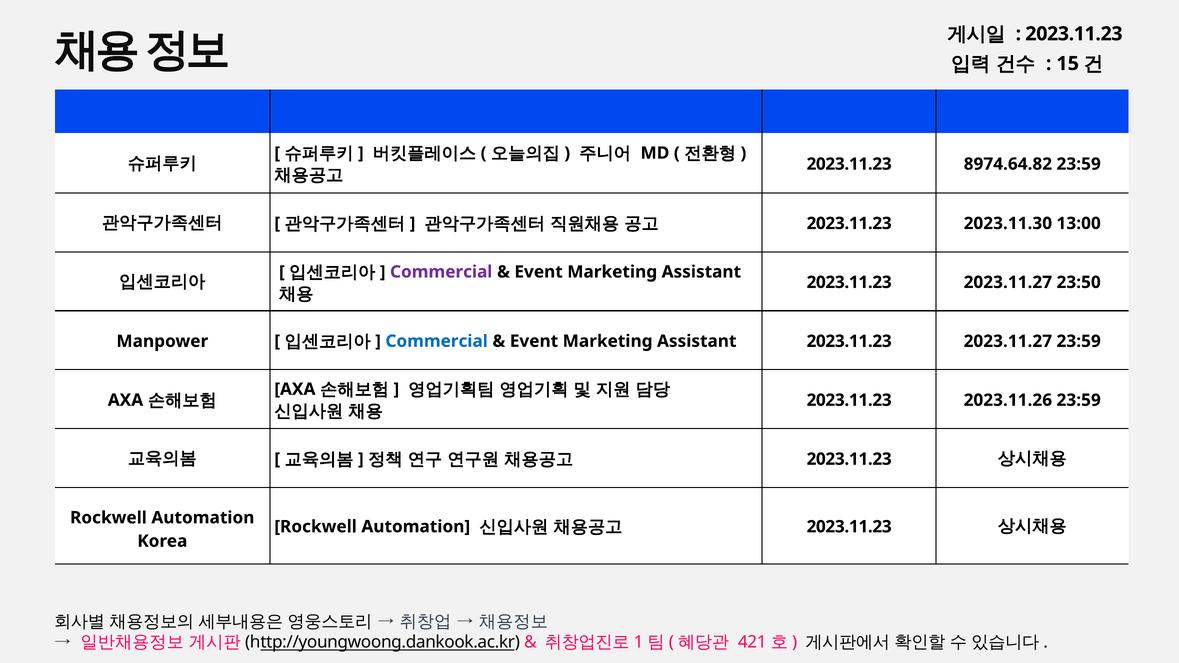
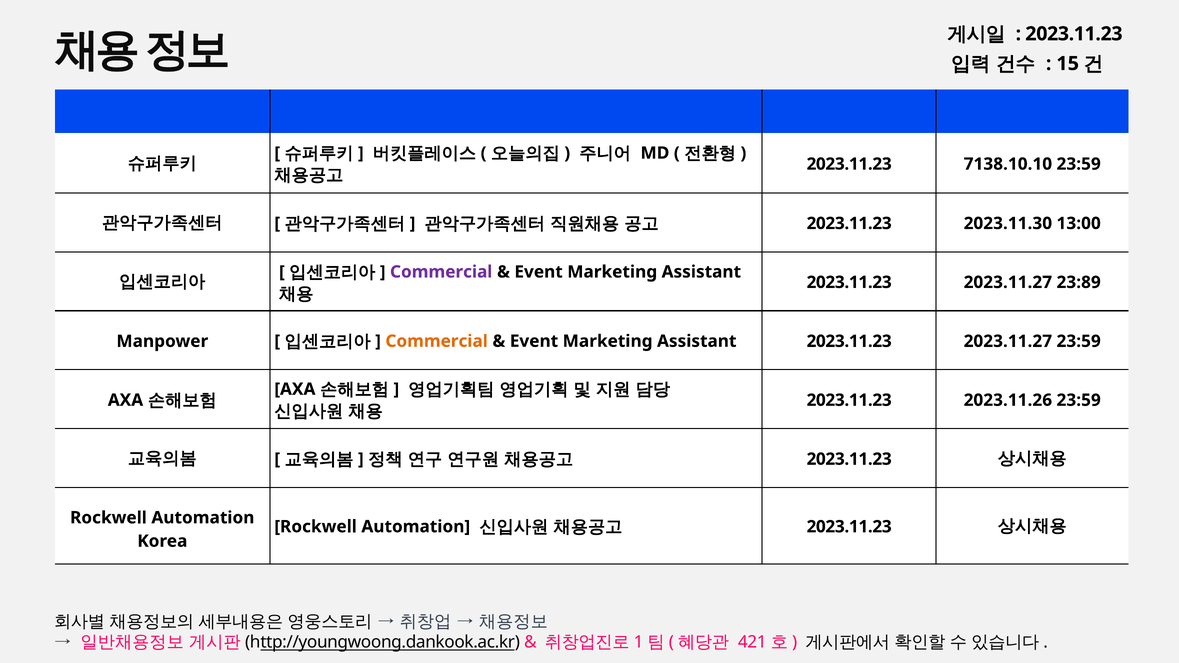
8974.64.82: 8974.64.82 -> 7138.10.10 (1008, 164)
23:50: 23:50 -> 23:89 (1079, 282)
Commercial colour: blue -> orange (437, 341)
